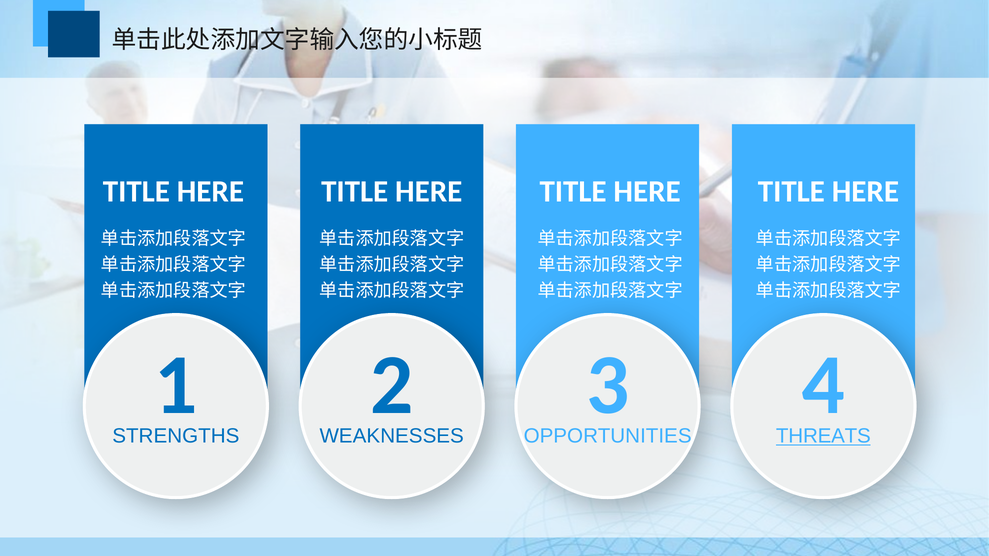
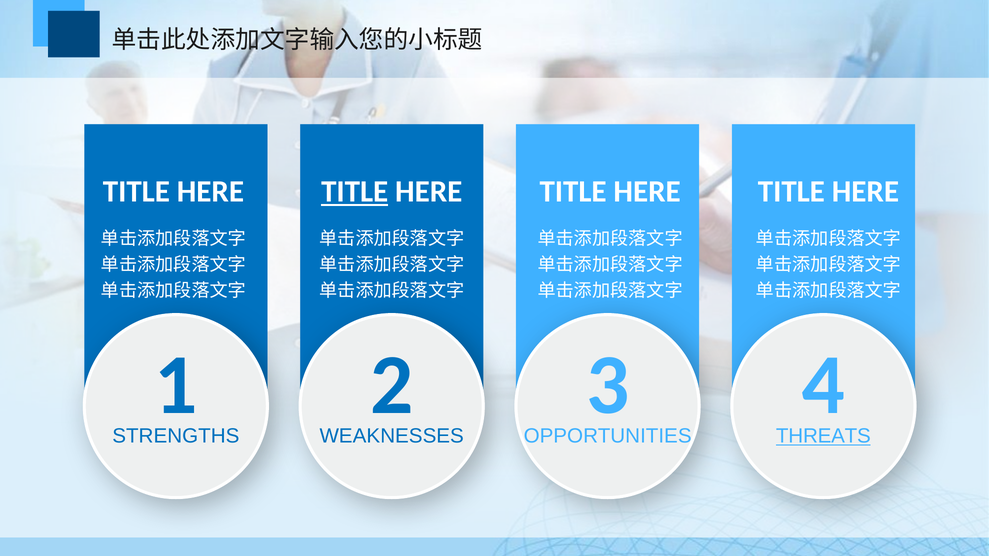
TITLE underline: none -> present (355, 192)
